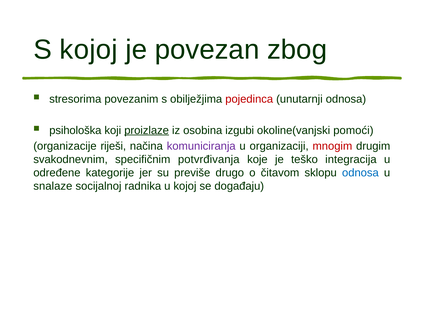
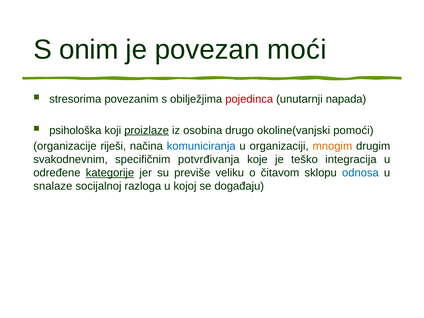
S kojoj: kojoj -> onim (89, 50)
zbog: zbog -> moći (297, 50)
unutarnji odnosa: odnosa -> napada (346, 99)
izgubi: izgubi -> drugo (240, 130)
komuniciranja colour: purple -> blue (201, 146)
mnogim colour: red -> orange (332, 146)
kategorije underline: none -> present (110, 173)
drugo: drugo -> veliku (230, 173)
radnika: radnika -> razloga (143, 186)
